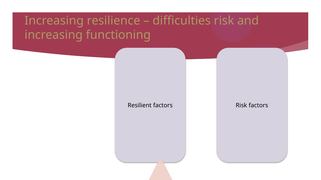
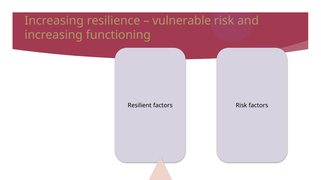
difficulties: difficulties -> vulnerable (182, 21)
